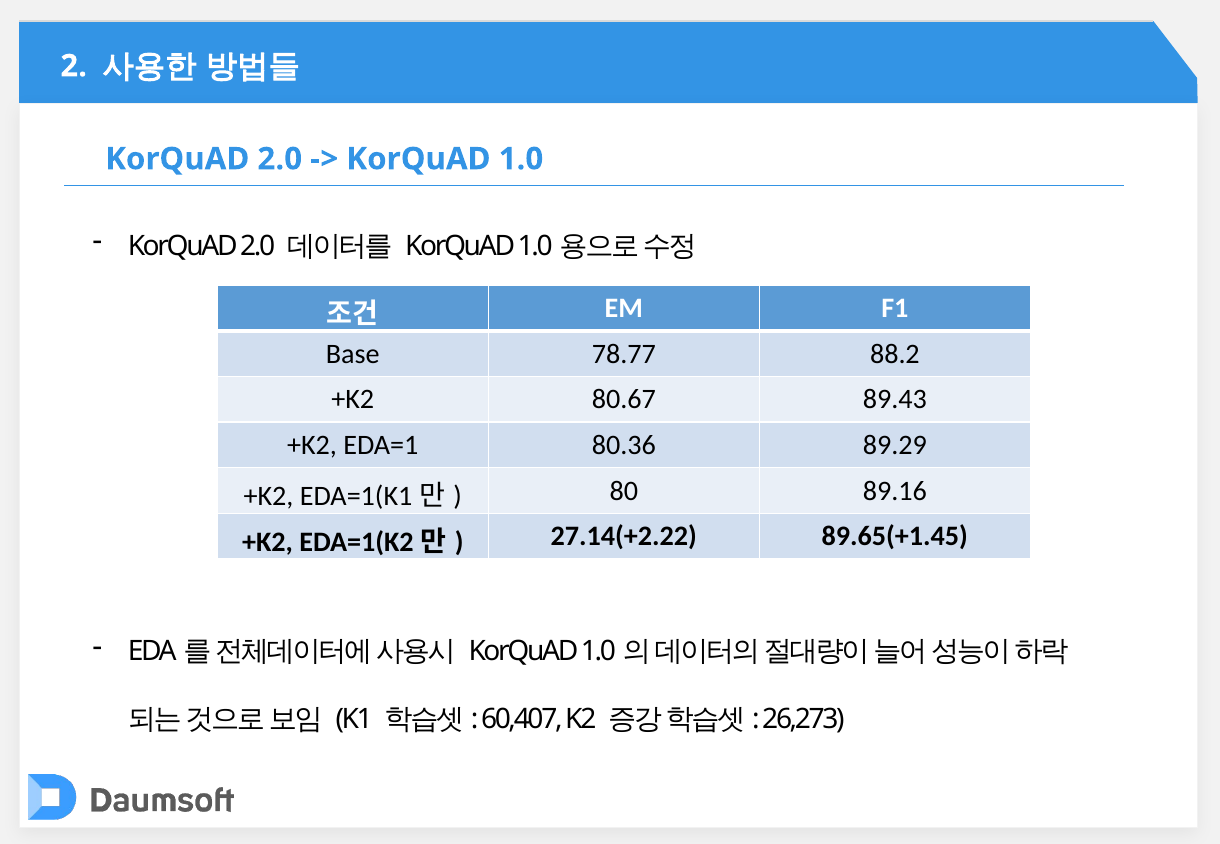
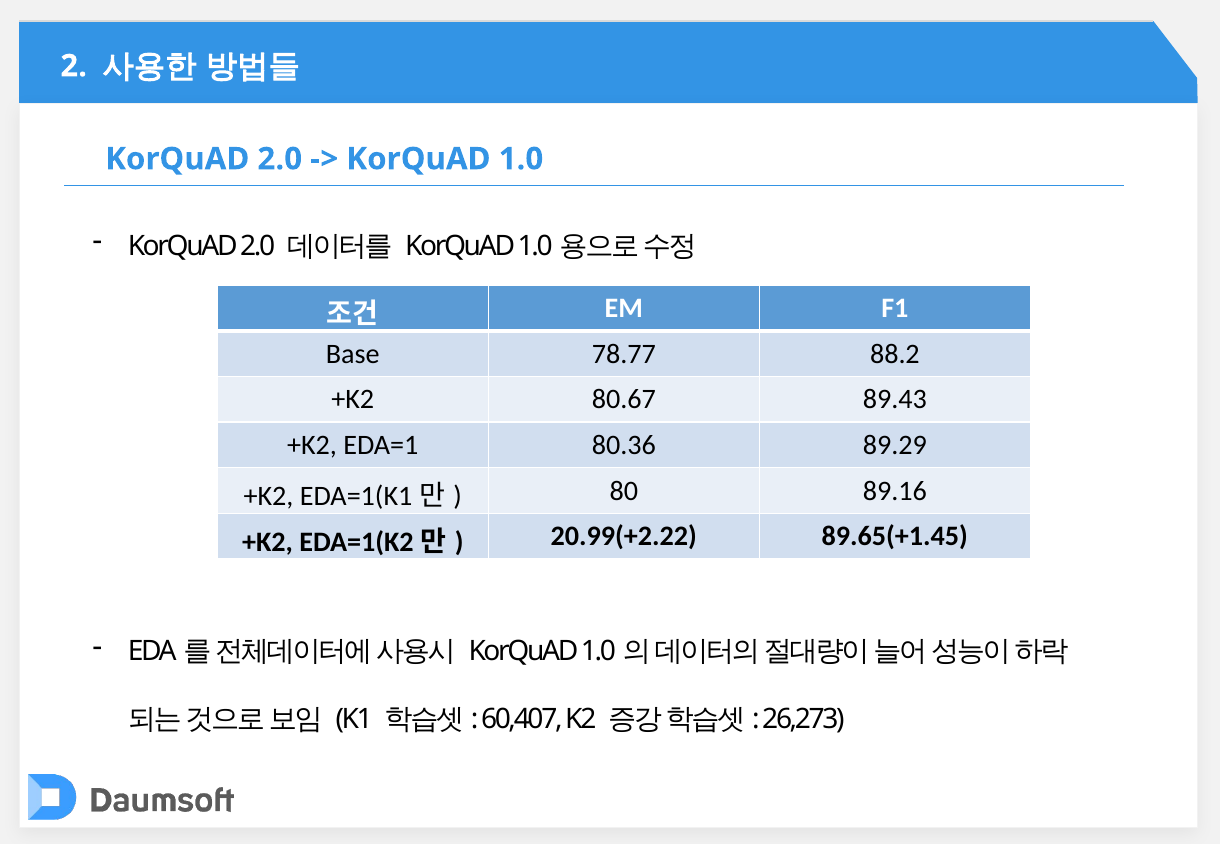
27.14(+2.22: 27.14(+2.22 -> 20.99(+2.22 (624, 537)
